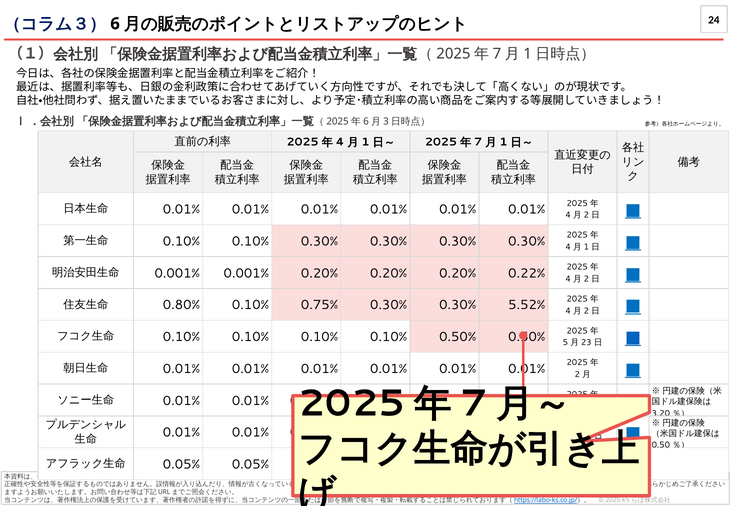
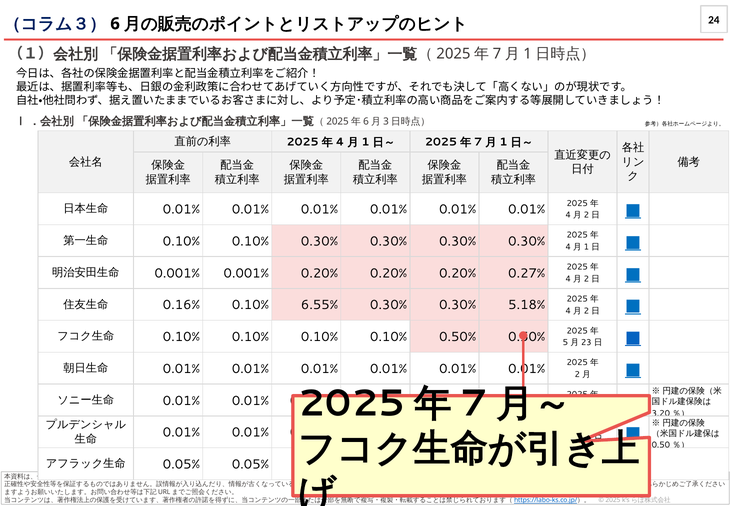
0.22%: 0.22% -> 0.27% (527, 273)
0.80%: 0.80% -> 0.16% (181, 305)
0.75%: 0.75% -> 6.55% (320, 305)
5.52%: 5.52% -> 5.18% (527, 305)
